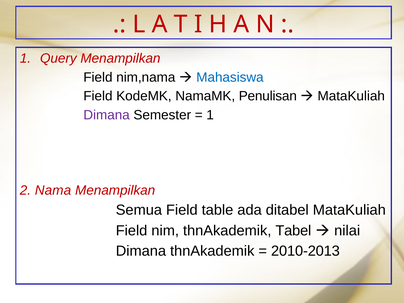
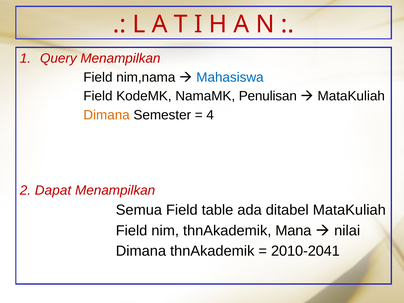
Dimana colour: purple -> orange (107, 115)
1: 1 -> 4 (210, 115)
Nama: Nama -> Dapat (53, 190)
Tabel: Tabel -> Mana (293, 231)
2010-2013: 2010-2013 -> 2010-2041 (305, 251)
